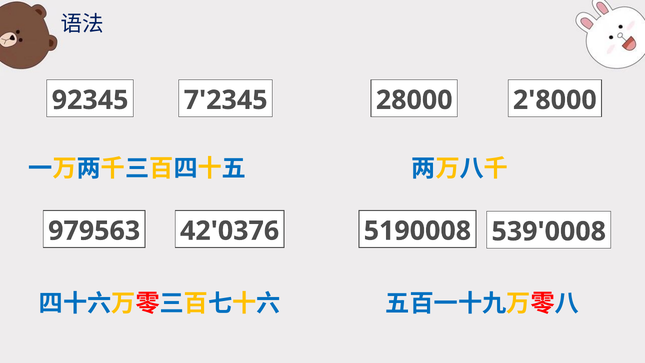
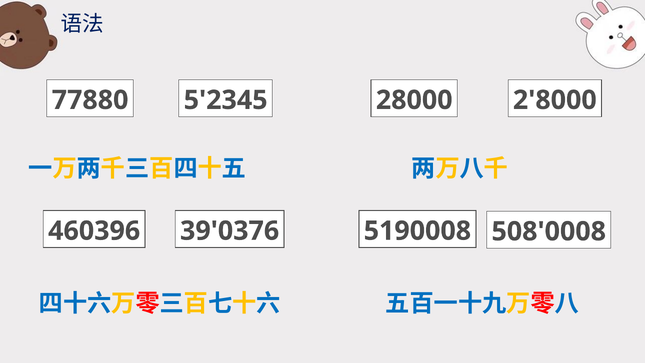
92345: 92345 -> 77880 (90, 100)
7'2345: 7'2345 -> 5'2345 (226, 100)
979563: 979563 -> 460396 (94, 231)
42'0376: 42'0376 -> 39'0376 (230, 231)
539'0008: 539'0008 -> 508'0008 (549, 231)
